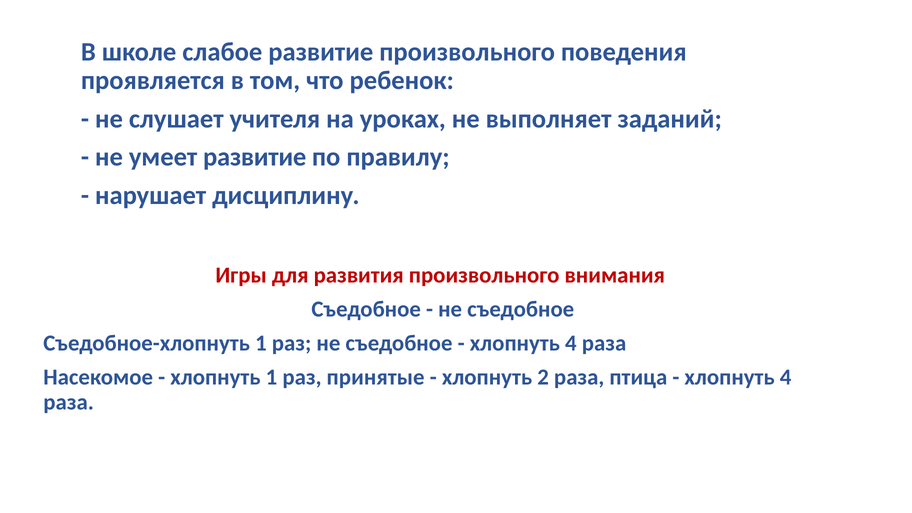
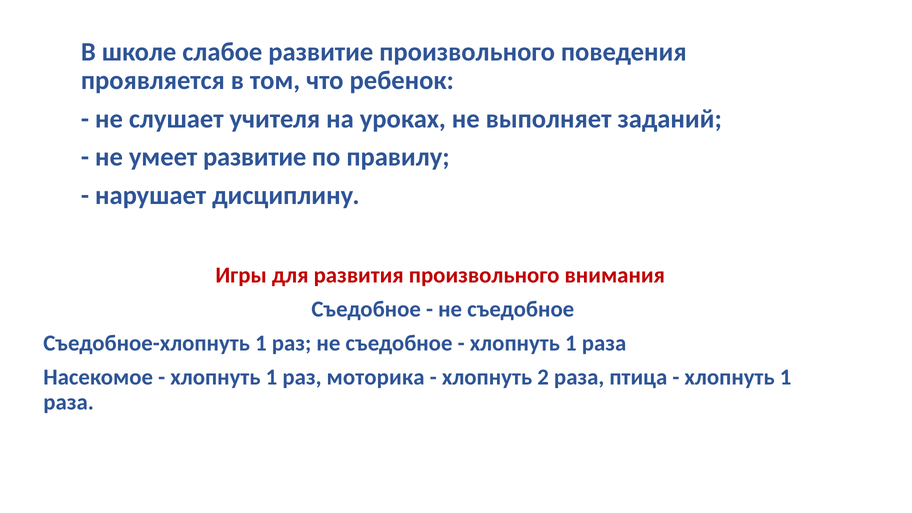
4: 4 -> 1 (571, 343)
принятые: принятые -> моторика (376, 377)
4: 4 -> 1 (786, 377)
